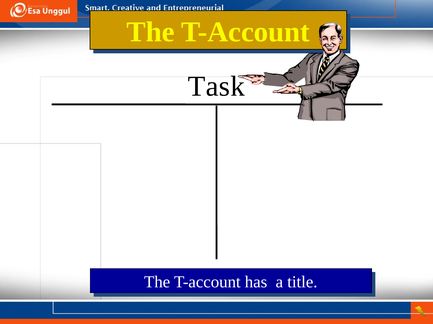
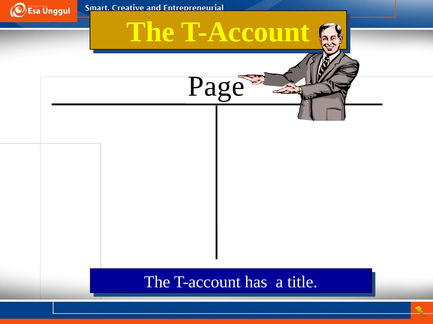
Task: Task -> Page (216, 86)
